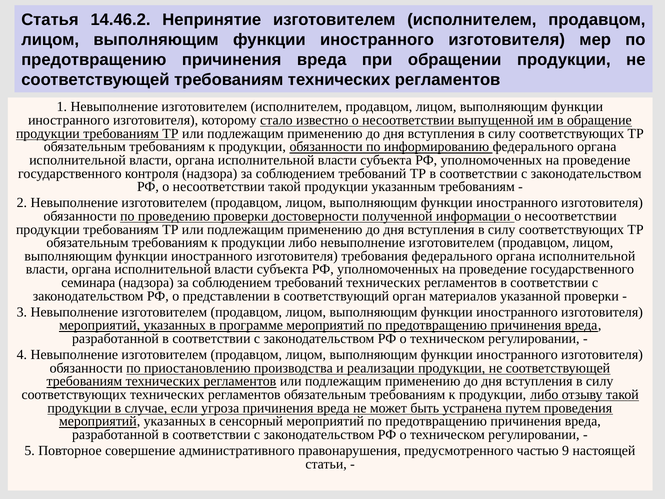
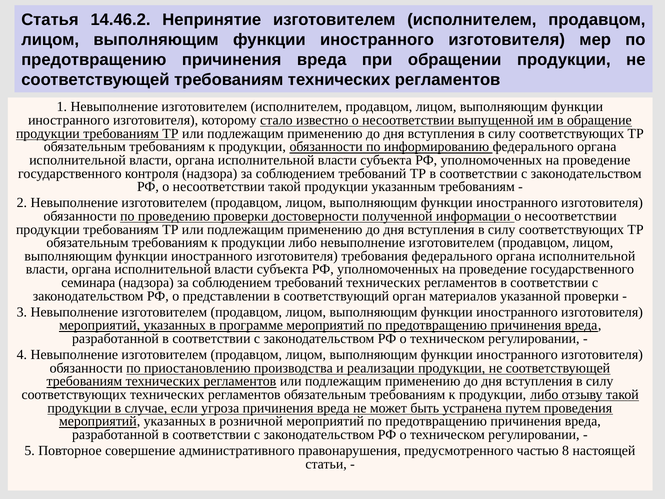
сенсорный: сенсорный -> розничной (251, 421)
9: 9 -> 8 (566, 450)
